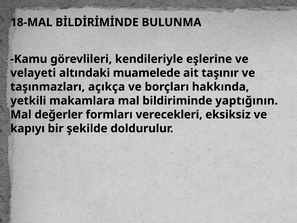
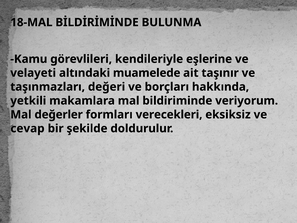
açıkça: açıkça -> değeri (107, 87)
yaptığının: yaptığının -> veriyorum (247, 101)
kapıyı: kapıyı -> cevap (27, 128)
